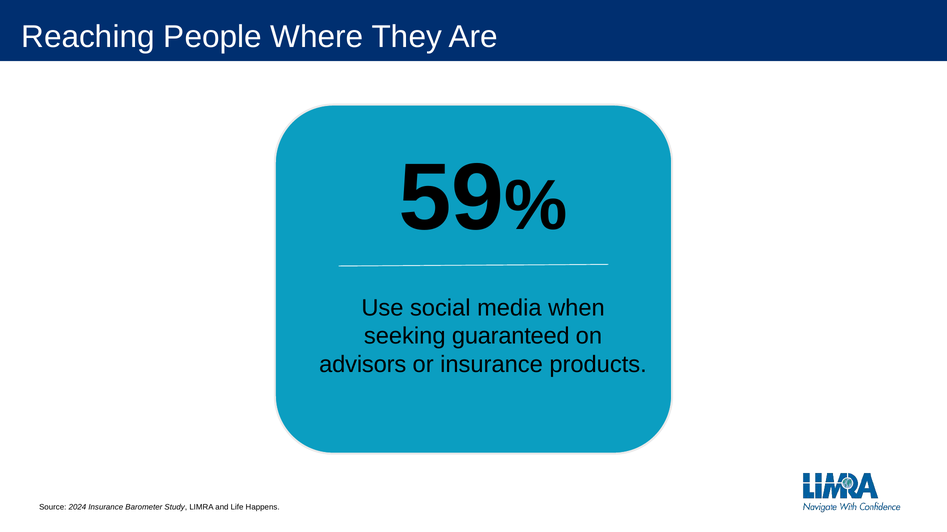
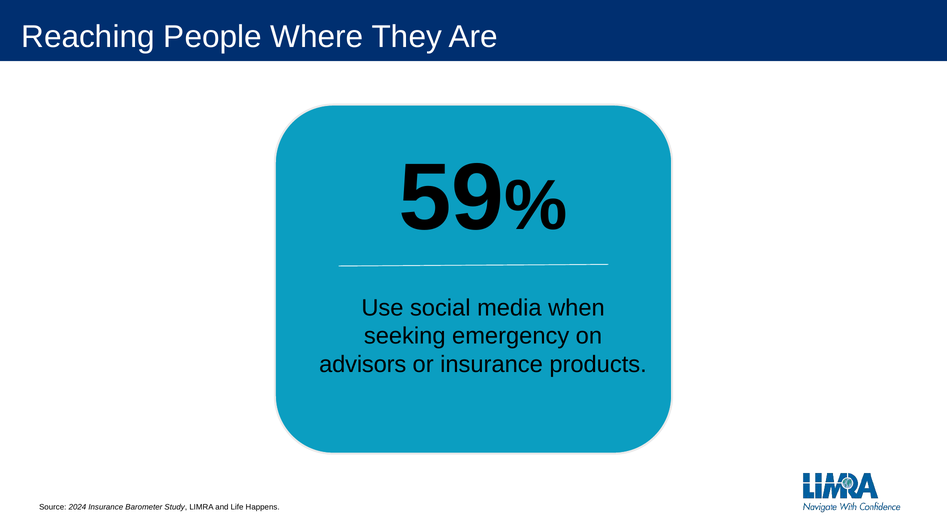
guaranteed: guaranteed -> emergency (511, 337)
